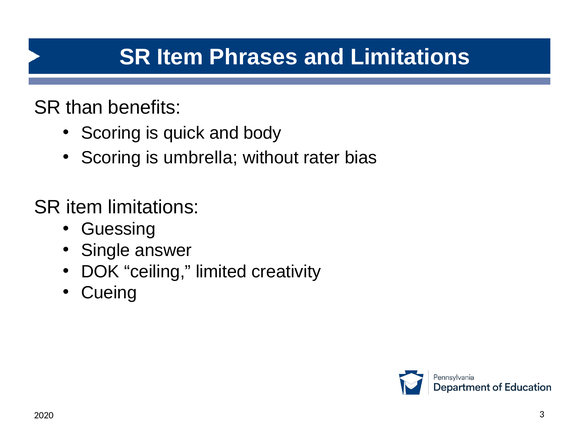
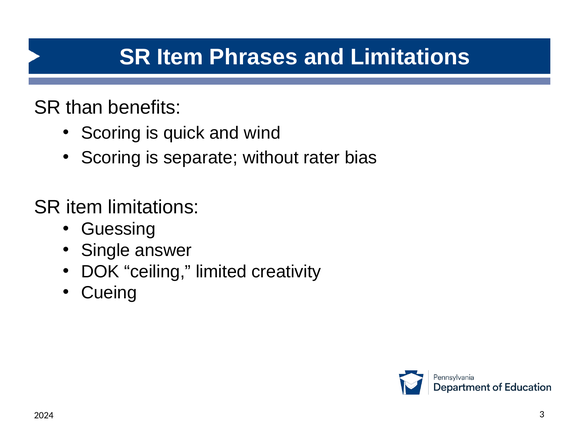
body: body -> wind (262, 133)
umbrella: umbrella -> separate (201, 158)
2020: 2020 -> 2024 (44, 416)
